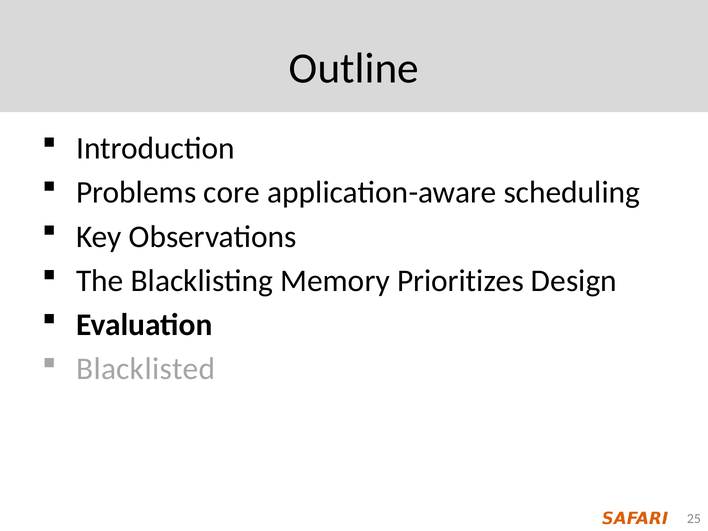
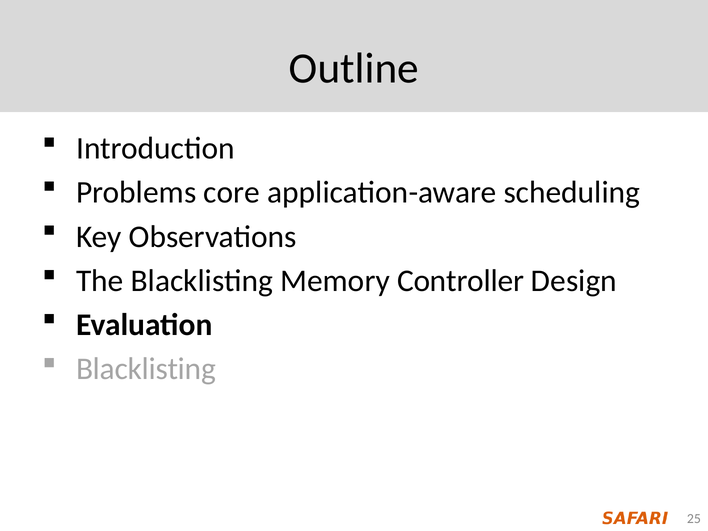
Prioritizes: Prioritizes -> Controller (461, 281)
Blacklisted: Blacklisted -> Blacklisting (146, 369)
